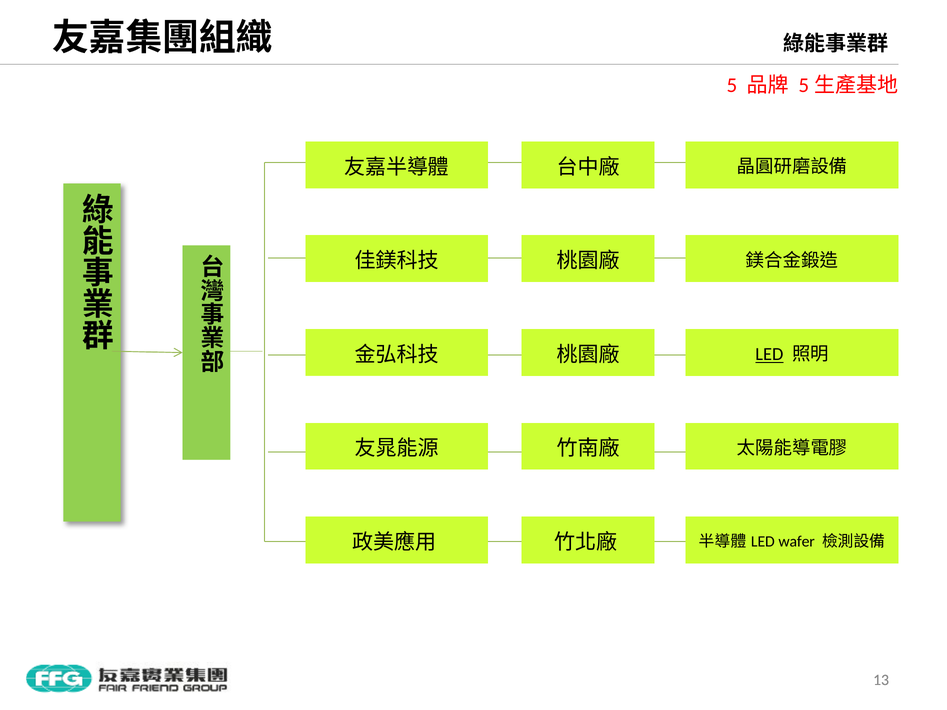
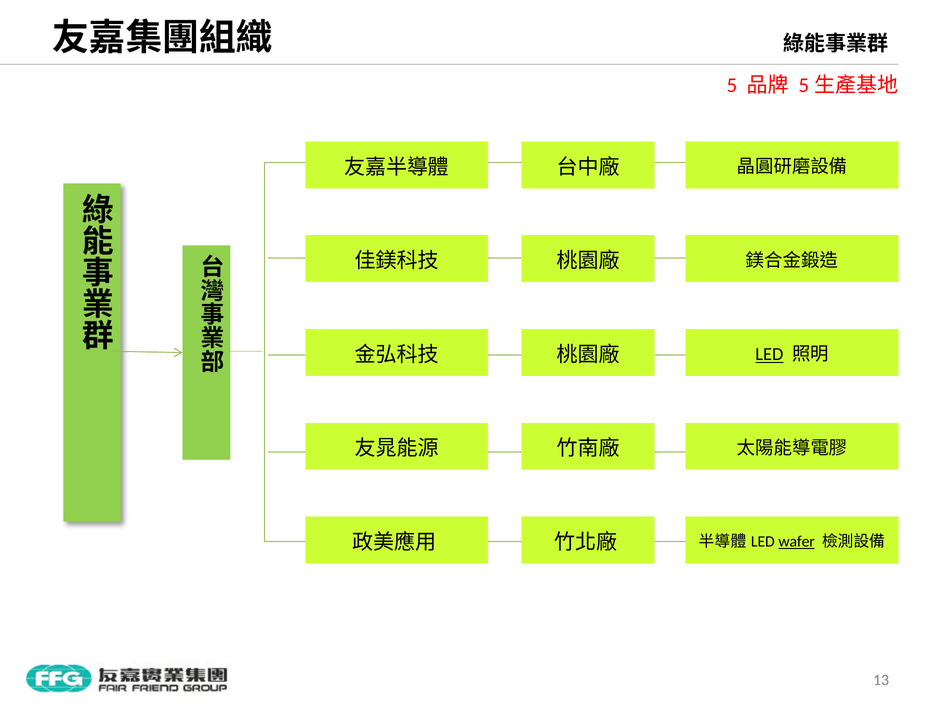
wafer underline: none -> present (797, 542)
